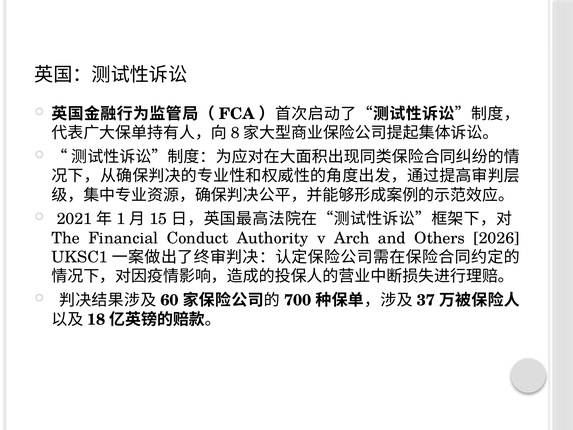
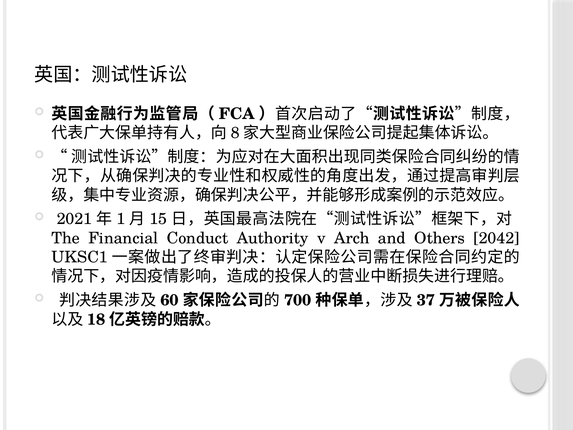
2026: 2026 -> 2042 (496, 238)
